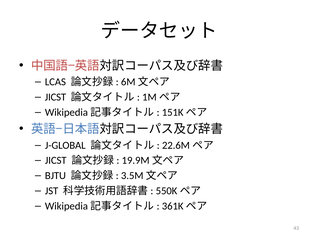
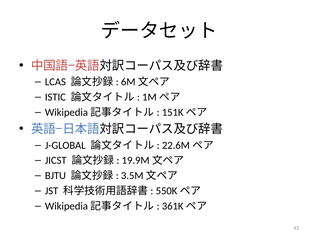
JICST: JICST -> ISTIC (55, 97)
